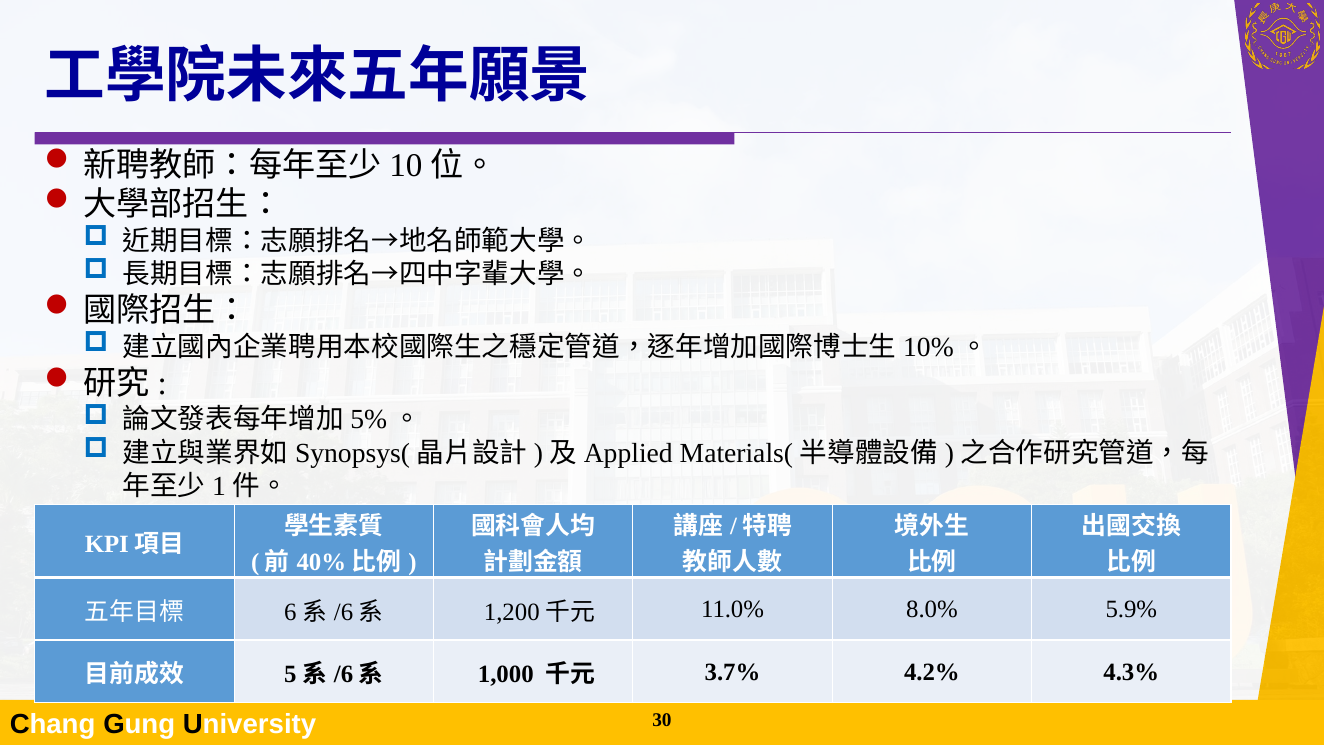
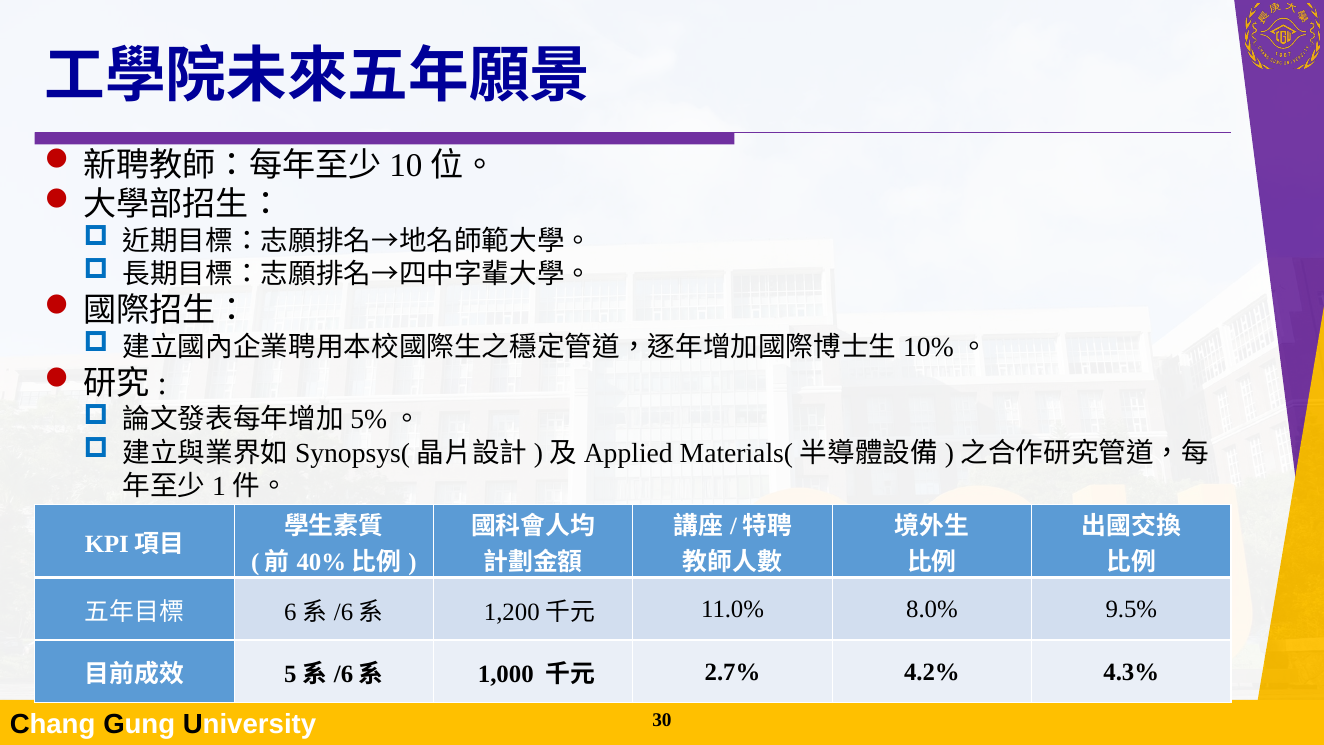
5.9%: 5.9% -> 9.5% (1131, 609)
3.7%: 3.7% -> 2.7% (733, 672)
